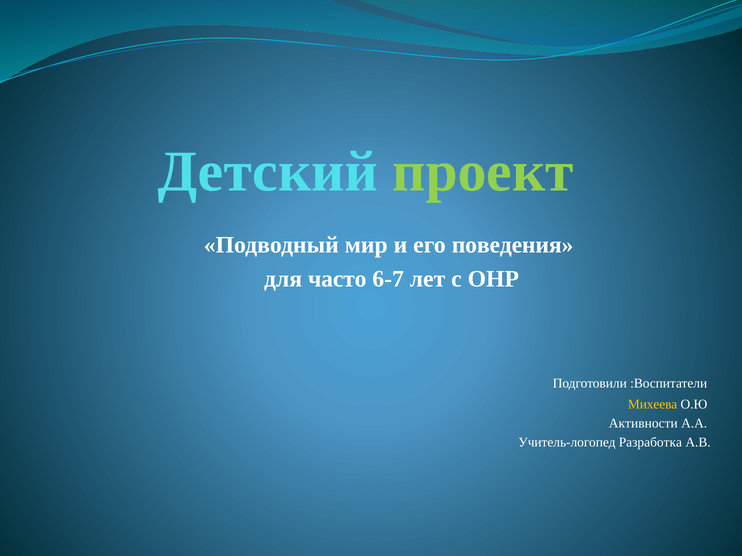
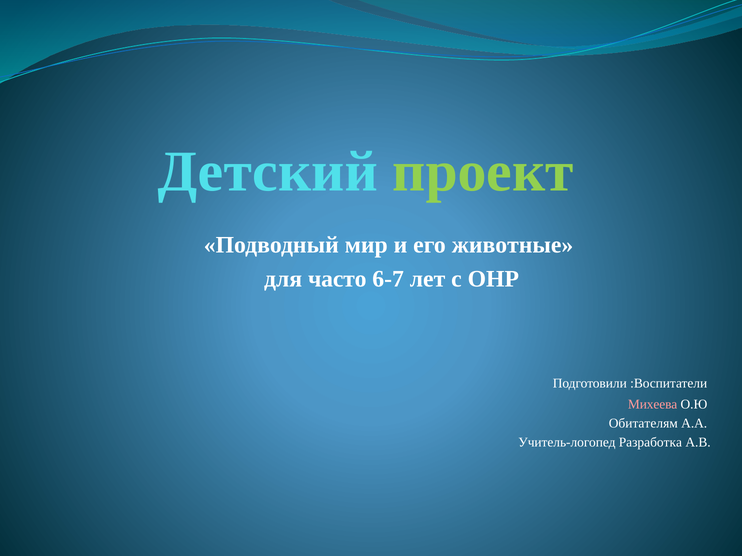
поведения: поведения -> животные (512, 245)
Михеева colour: yellow -> pink (653, 405)
Активности: Активности -> Обитателям (643, 424)
